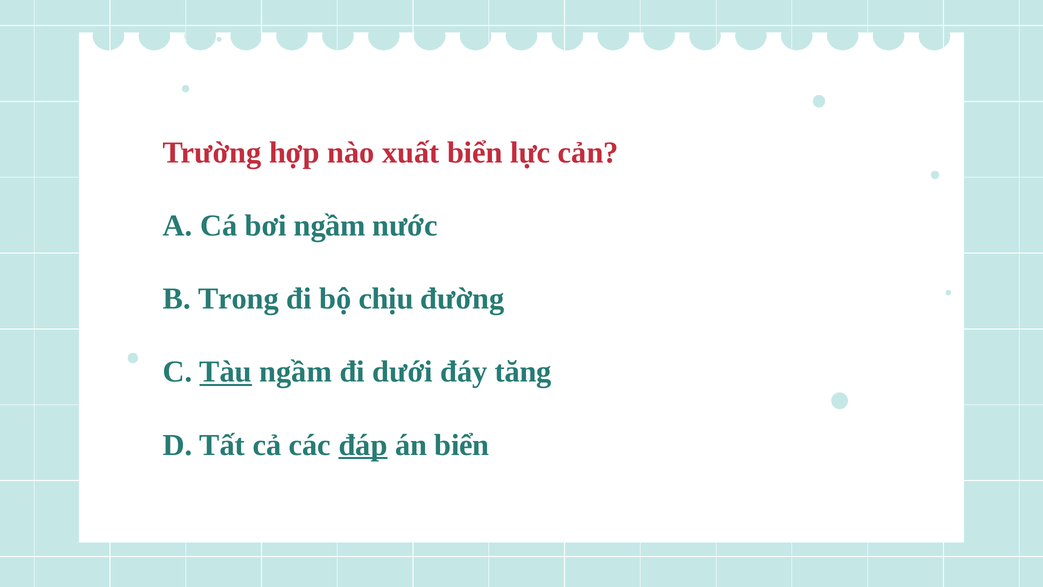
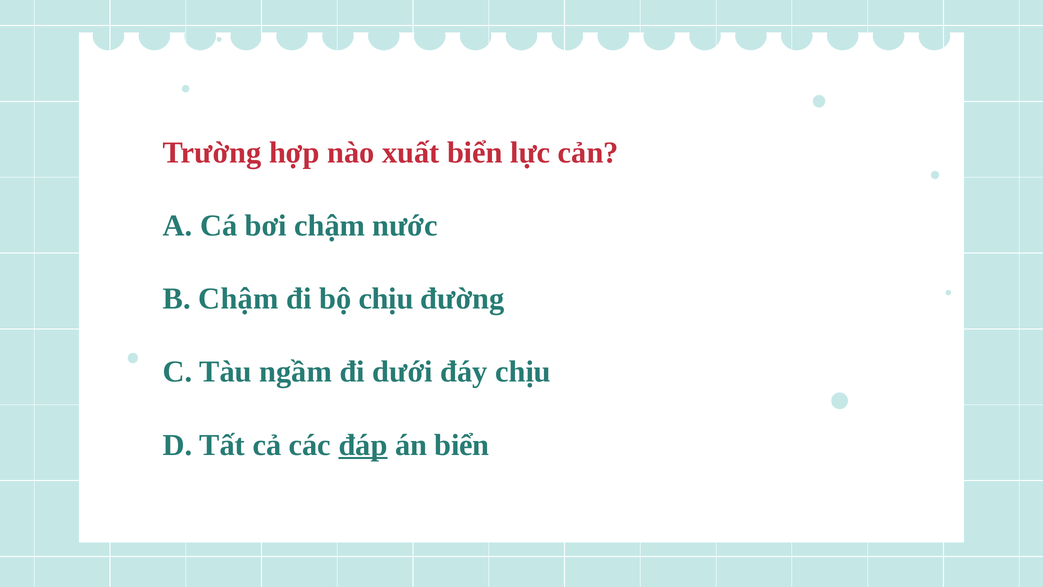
bơi ngầm: ngầm -> chậm (330, 226)
B Trong: Trong -> Chậm (238, 299)
Tàu underline: present -> none (226, 372)
đáy tăng: tăng -> chịu (523, 372)
